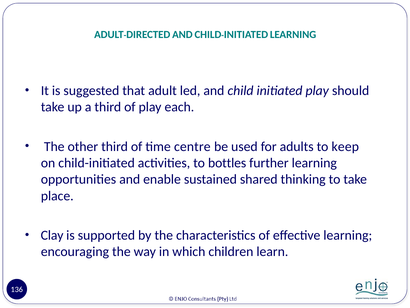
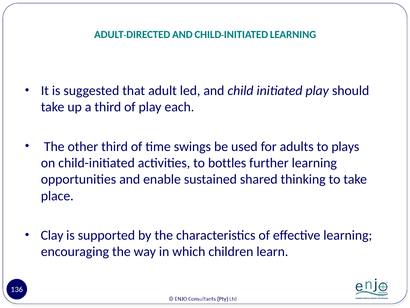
centre: centre -> swings (192, 146)
keep: keep -> plays (345, 146)
